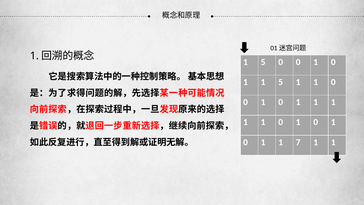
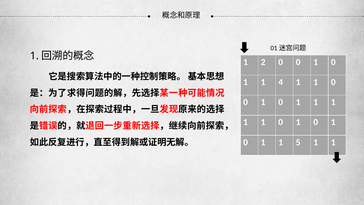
5: 5 -> 2 (263, 62)
1 1 5: 5 -> 4 (281, 82)
7: 7 -> 5 (298, 142)
